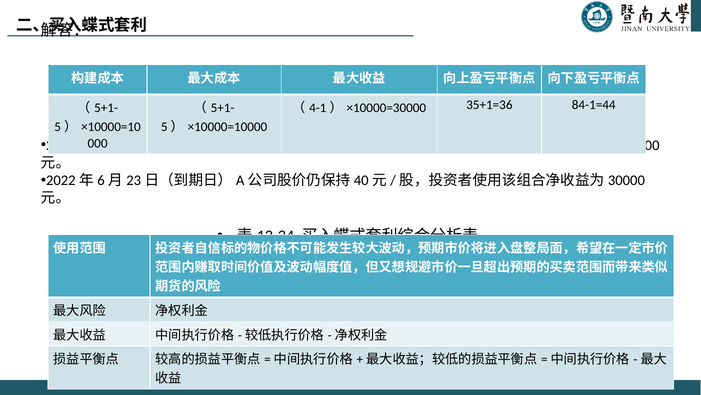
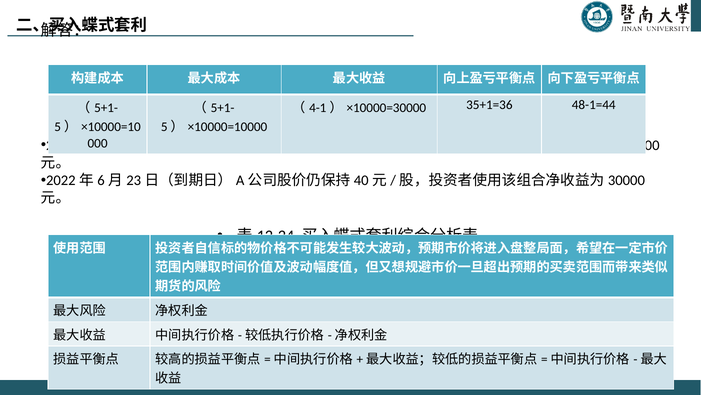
84-1=44: 84-1=44 -> 48-1=44 (594, 105)
